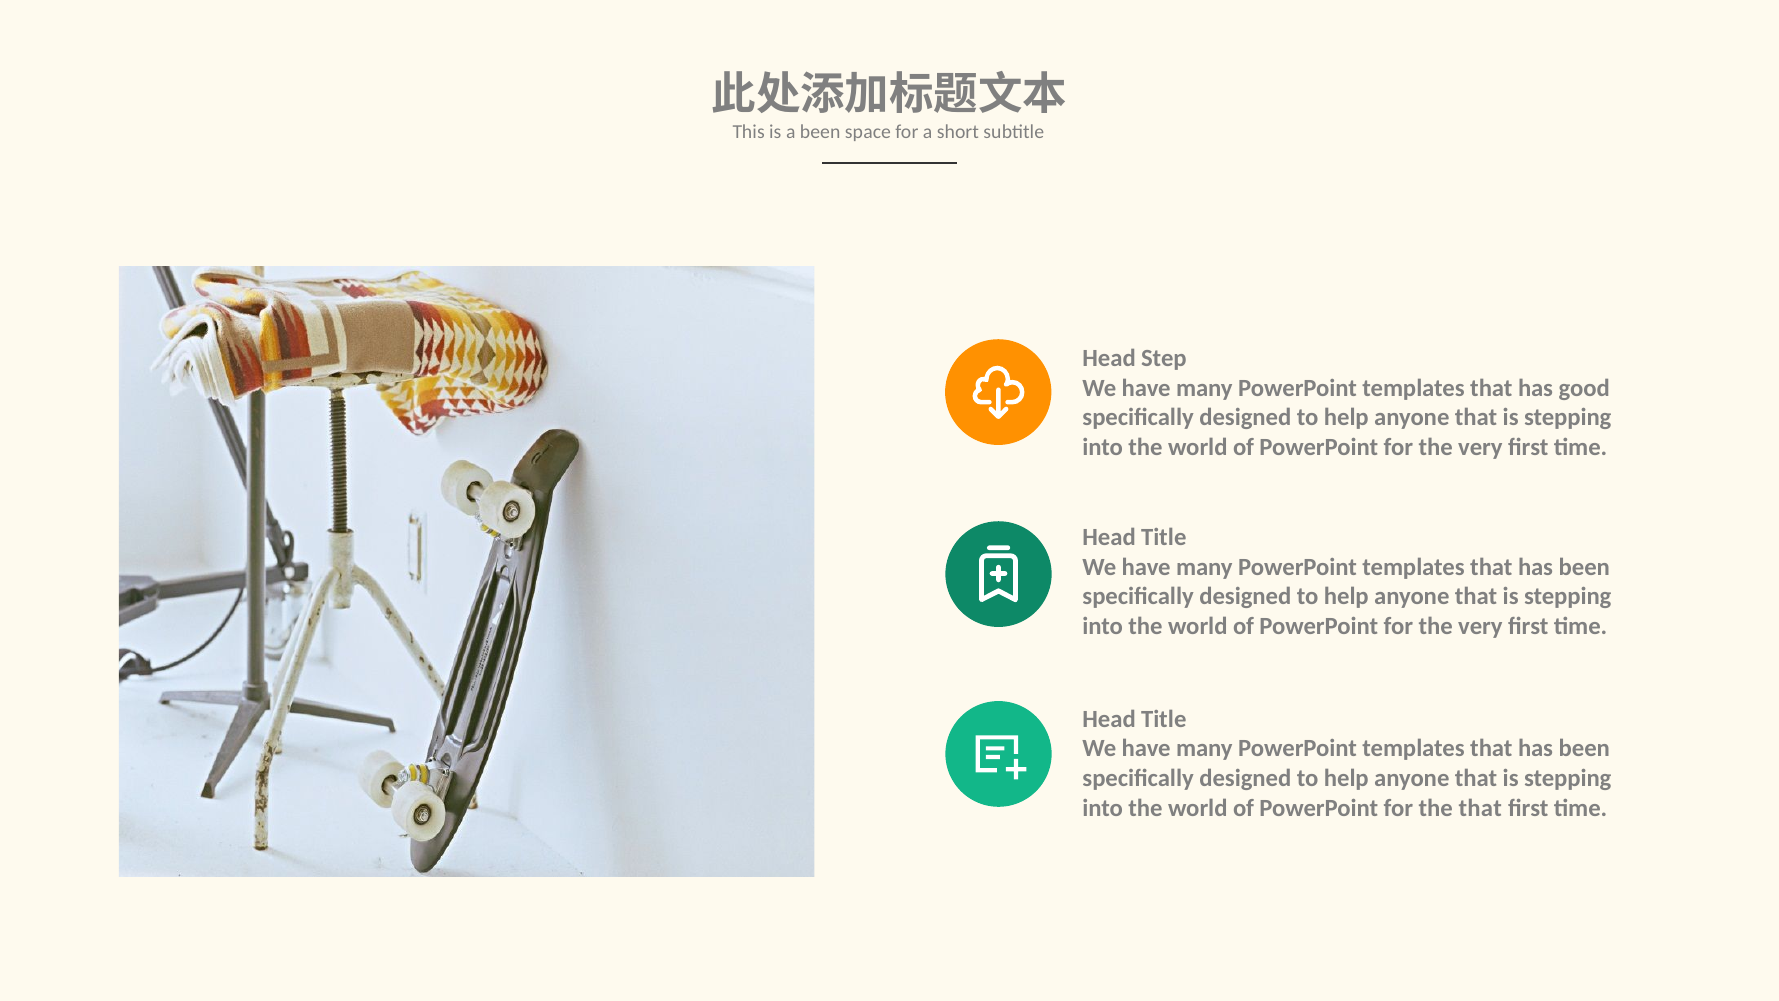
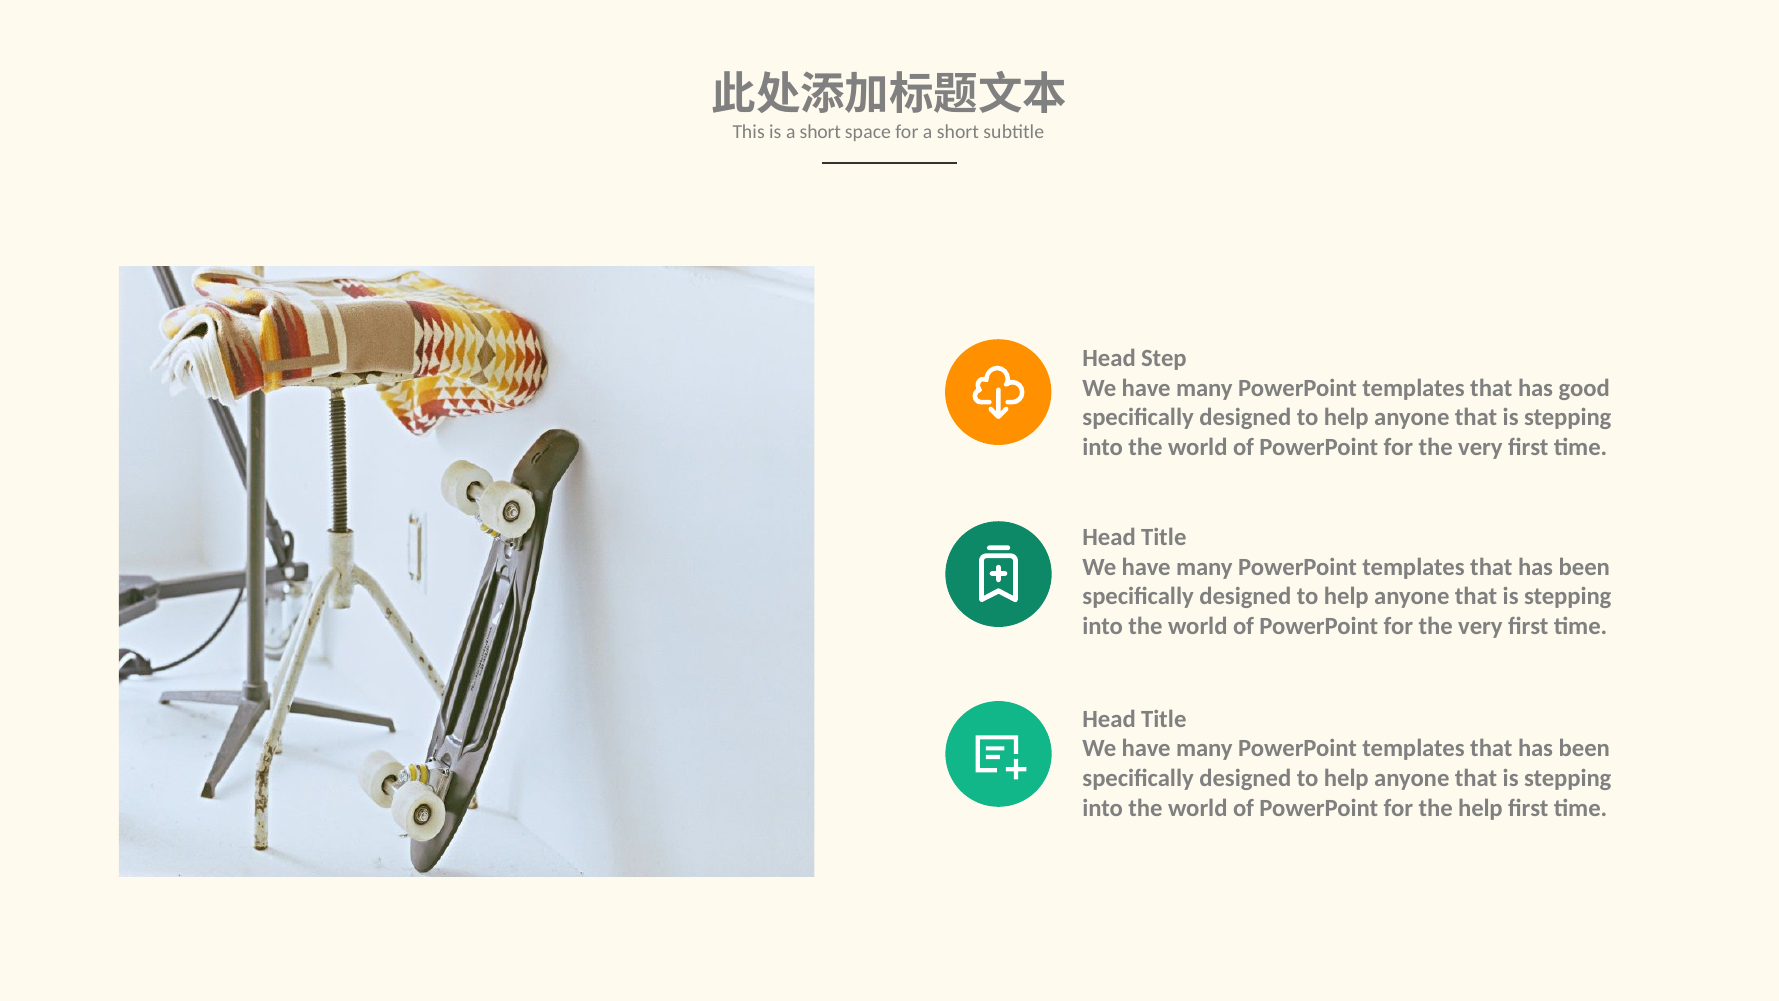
is a been: been -> short (820, 132)
the that: that -> help (1480, 808)
